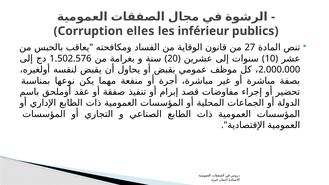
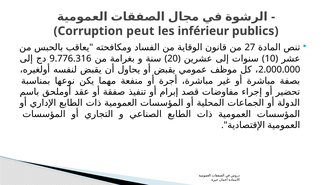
elles: elles -> peut (140, 31)
1.502.576: 1.502.576 -> 9.776.316 (70, 59)
